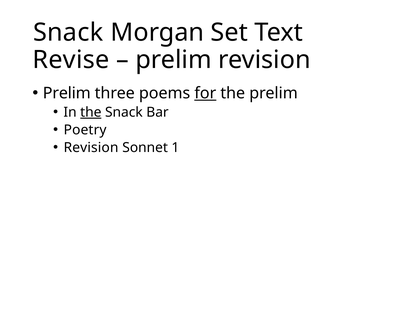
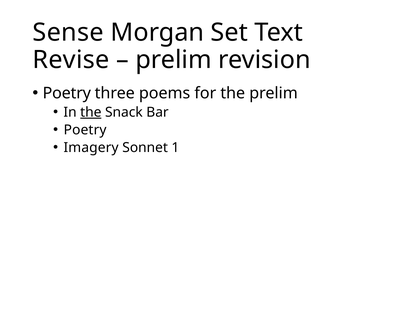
Snack: Snack -> Sense (68, 33)
Prelim: Prelim -> Poetry (67, 93)
for underline: present -> none (205, 93)
Revision: Revision -> Imagery (91, 148)
